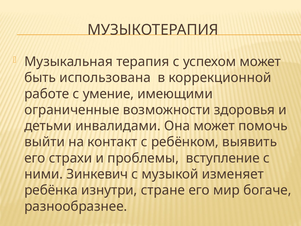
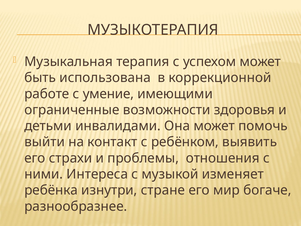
вступление: вступление -> отношения (223, 158)
Зинкевич: Зинкевич -> Интереса (97, 174)
